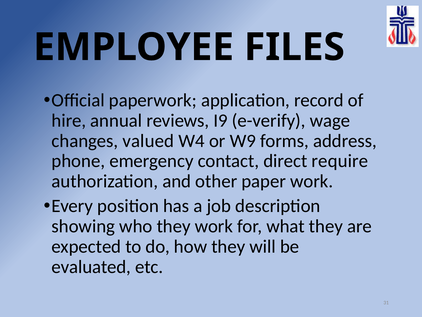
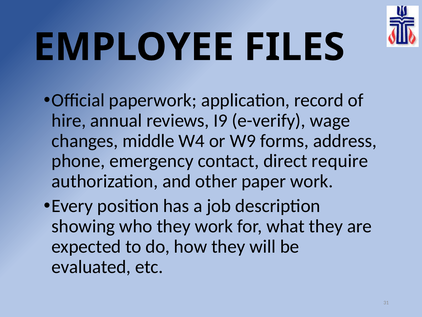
valued: valued -> middle (148, 141)
